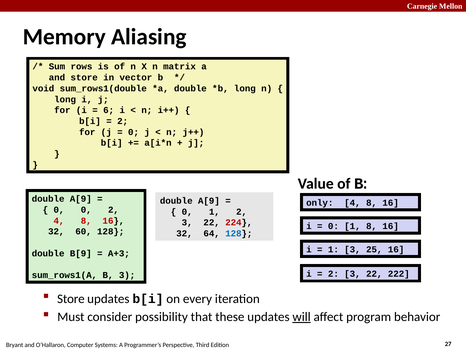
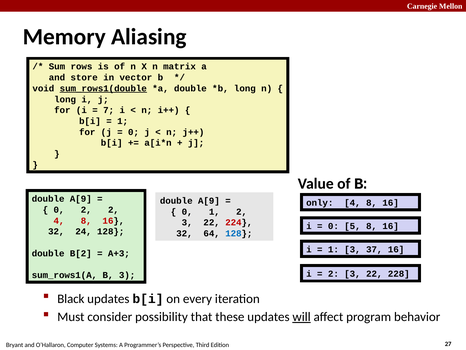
sum_rows1(double underline: none -> present (103, 88)
6: 6 -> 7 (109, 110)
2: 2 -> 1 (123, 121)
0 0: 0 -> 2 (86, 209)
1: 1 -> 5 (352, 226)
60: 60 -> 24 (83, 231)
25: 25 -> 37 (374, 249)
B[9: B[9 -> B[2 (81, 253)
222: 222 -> 228 (399, 274)
Store: Store -> Black (71, 298)
